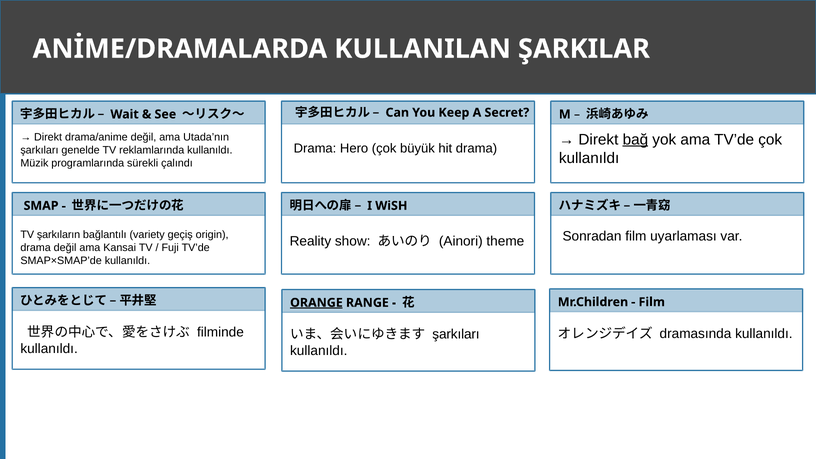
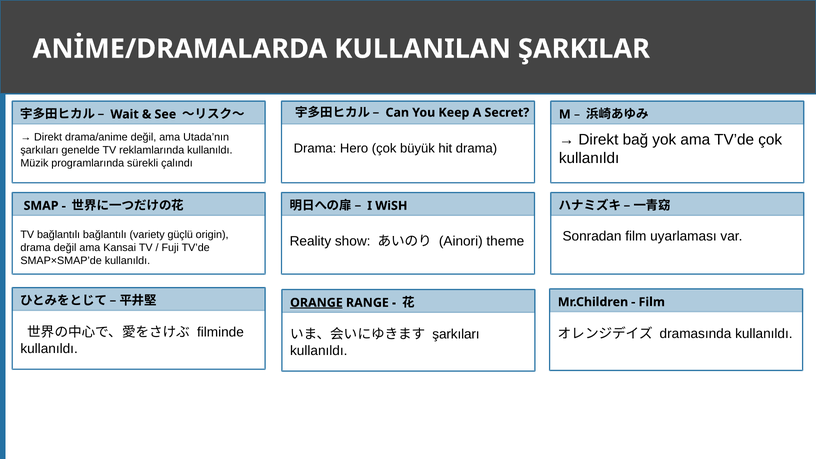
bağ underline: present -> none (635, 140)
TV şarkıların: şarkıların -> bağlantılı (59, 235)
geçiş: geçiş -> güçlü (180, 235)
